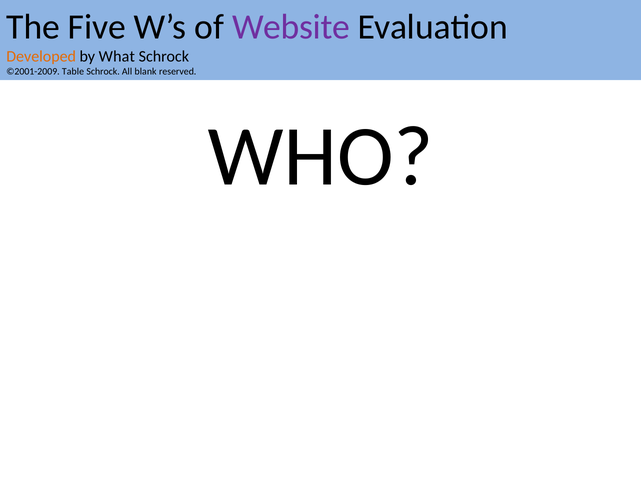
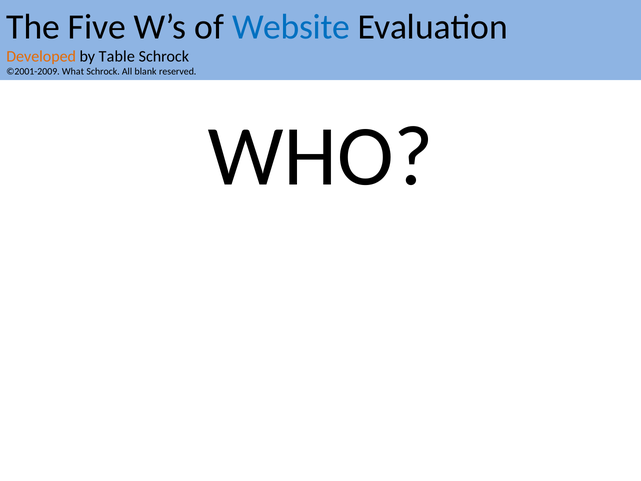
Website colour: purple -> blue (291, 27)
What: What -> Table (117, 57)
Table: Table -> What (73, 72)
